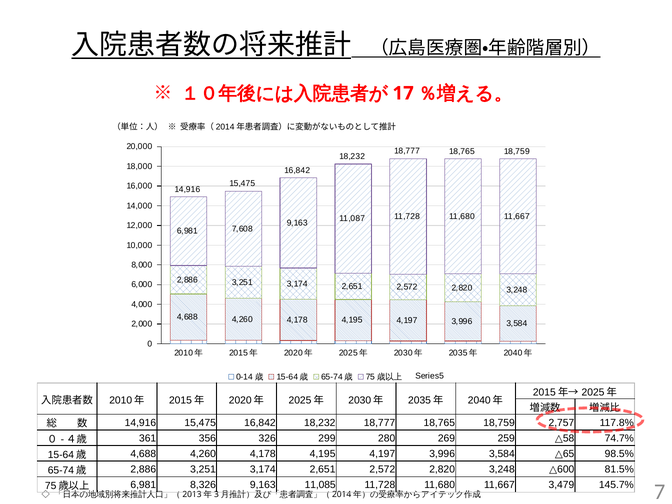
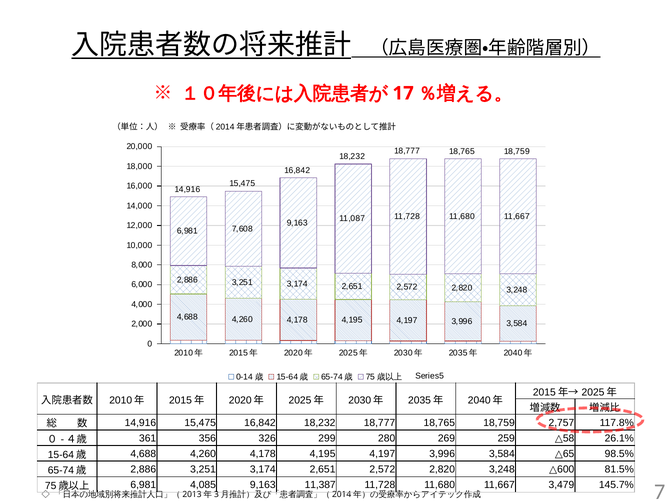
74.7%: 74.7% -> 26.1% (619, 438)
8,326: 8,326 -> 4,085 (203, 485)
11,085: 11,085 -> 11,387 (320, 485)
